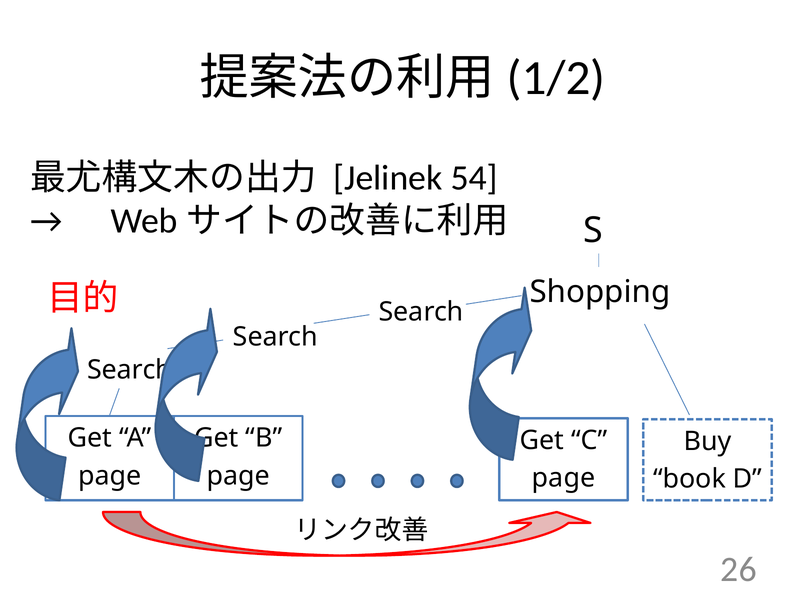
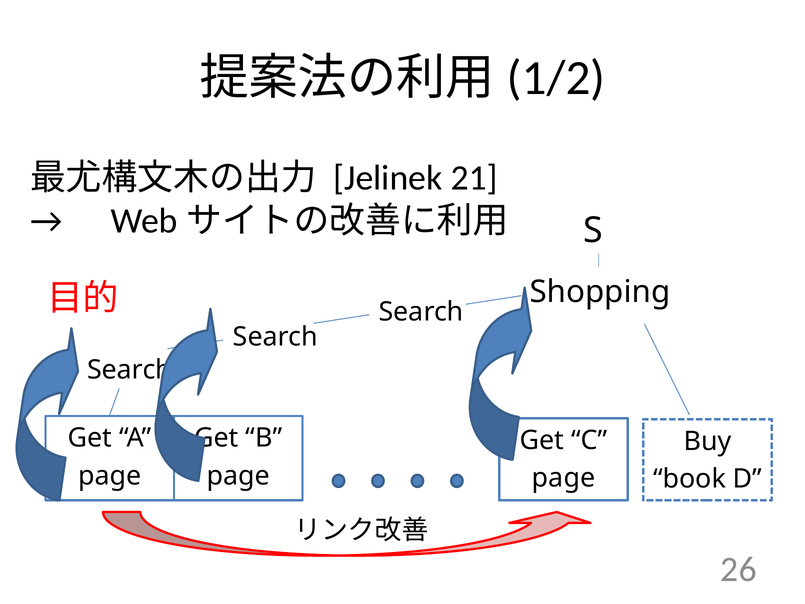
54: 54 -> 21 (474, 178)
